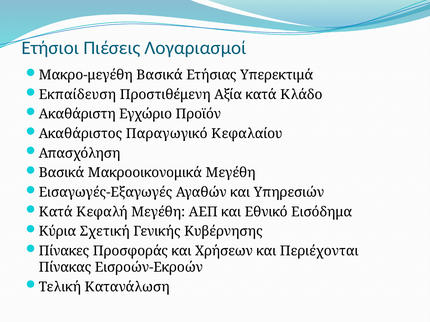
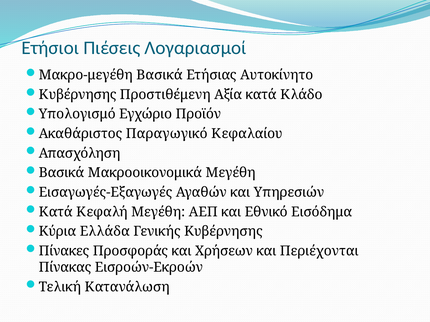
Υπερεκτιμά: Υπερεκτιμά -> Αυτοκίνητο (277, 75)
Εκπαίδευση: Εκπαίδευση -> Κυβέρνησης (78, 95)
Ακαθάριστη: Ακαθάριστη -> Υπολογισμό (77, 114)
Σχετική: Σχετική -> Ελλάδα (105, 232)
